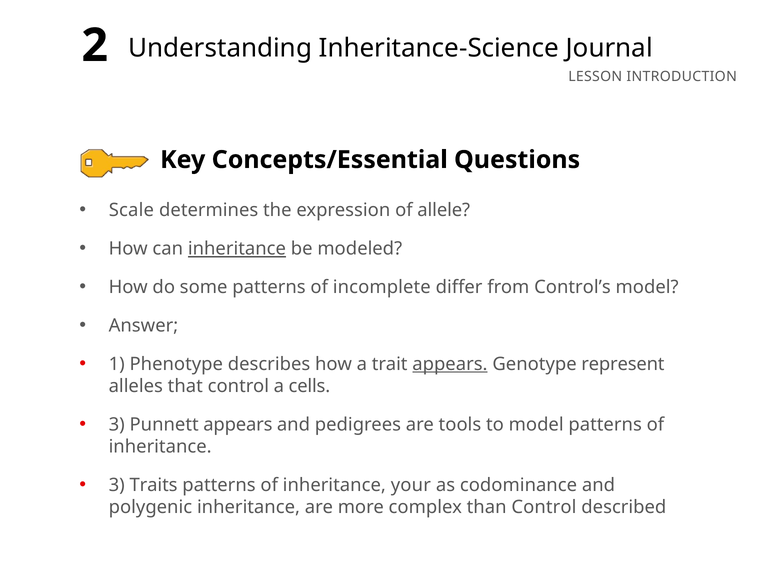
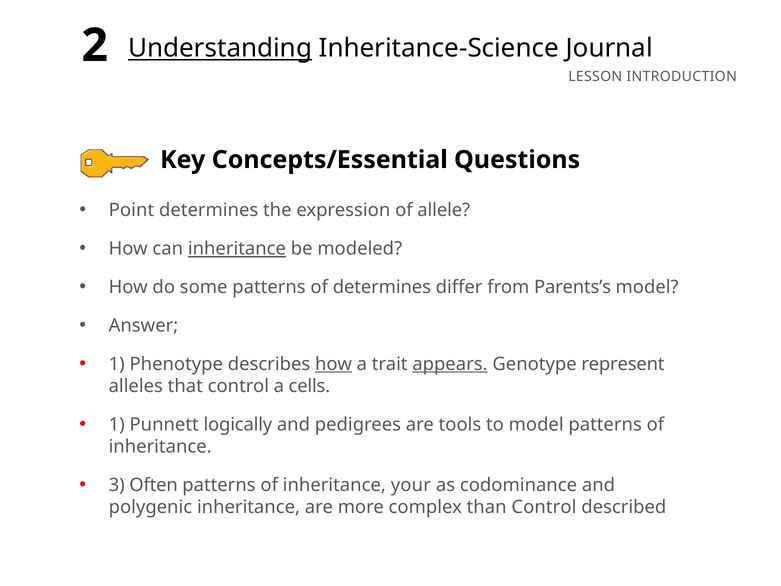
Understanding underline: none -> present (220, 48)
Scale: Scale -> Point (131, 210)
of incomplete: incomplete -> determines (382, 287)
Control’s: Control’s -> Parents’s (573, 287)
how underline: none -> present (334, 364)
3: 3 -> 1 (117, 424)
Punnett appears: appears -> logically (238, 424)
Traits: Traits -> Often (154, 485)
